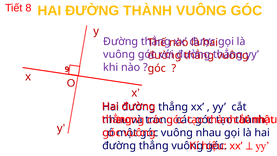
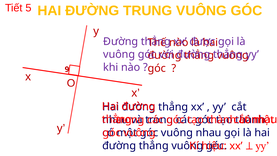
8: 8 -> 5 (28, 8)
ĐƯỜNG THÀNH: THÀNH -> TRUNG (148, 11)
